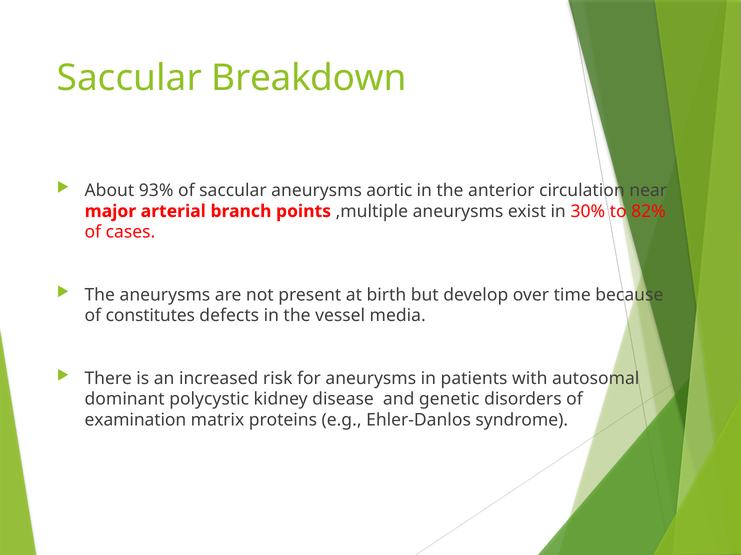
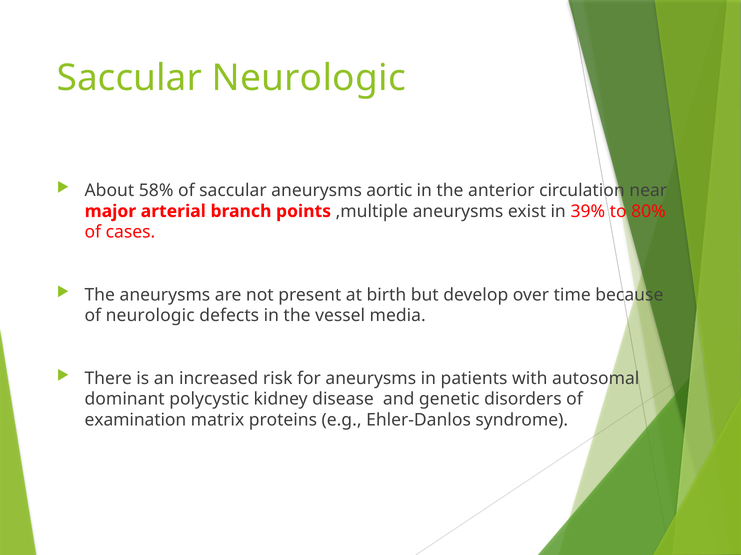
Saccular Breakdown: Breakdown -> Neurologic (309, 78)
93%: 93% -> 58% (156, 191)
30%: 30% -> 39% (588, 212)
82%: 82% -> 80% (648, 212)
of constitutes: constitutes -> neurologic (150, 316)
